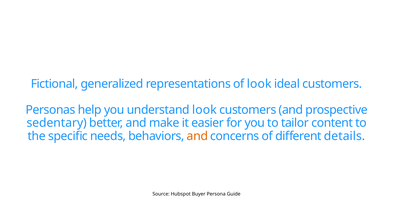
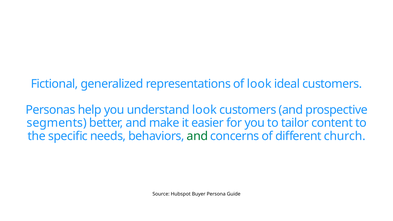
sedentary: sedentary -> segments (57, 123)
and colour: orange -> green (197, 136)
details: details -> church (345, 136)
